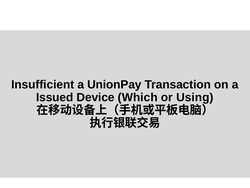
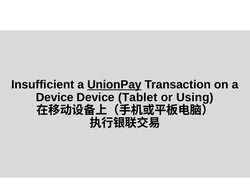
UnionPay underline: none -> present (114, 84)
Issued: Issued -> Device (55, 97)
Which: Which -> Tablet (138, 97)
